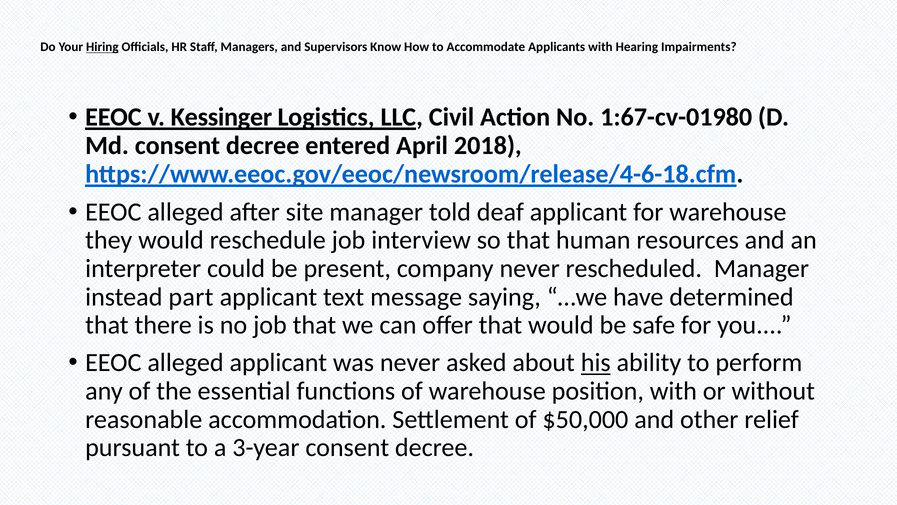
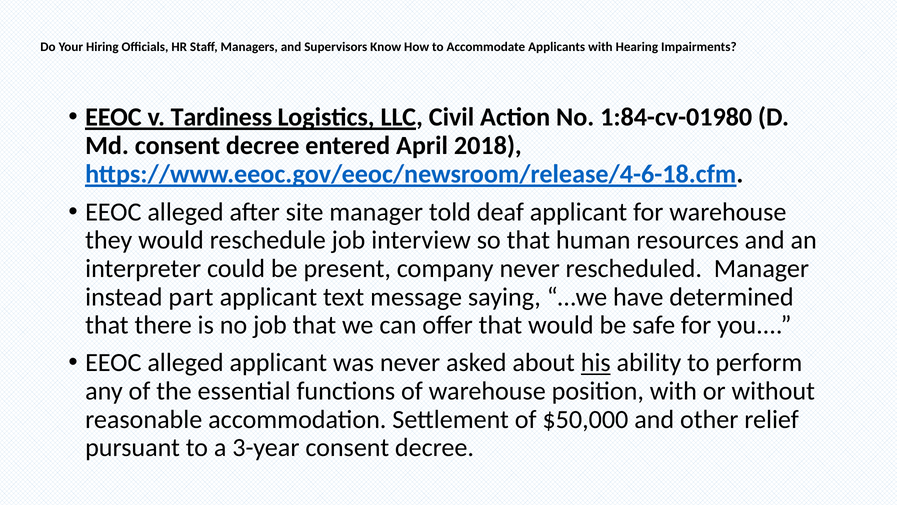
Hiring underline: present -> none (102, 47)
Kessinger: Kessinger -> Tardiness (221, 117)
1:67-cv-01980: 1:67-cv-01980 -> 1:84-cv-01980 (676, 117)
